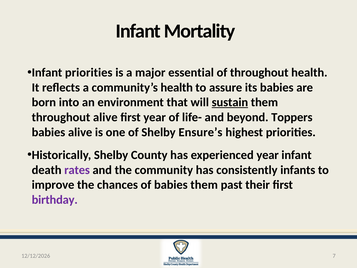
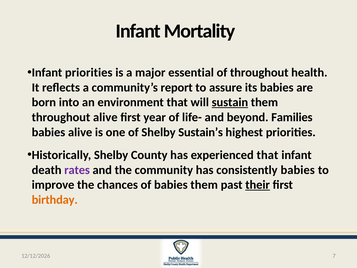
community’s health: health -> report (177, 87)
Toppers: Toppers -> Families (292, 117)
Ensure’s: Ensure’s -> Sustain’s (201, 132)
experienced year: year -> that (267, 155)
consistently infants: infants -> babies (298, 170)
their underline: none -> present (258, 185)
birthday colour: purple -> orange (55, 200)
